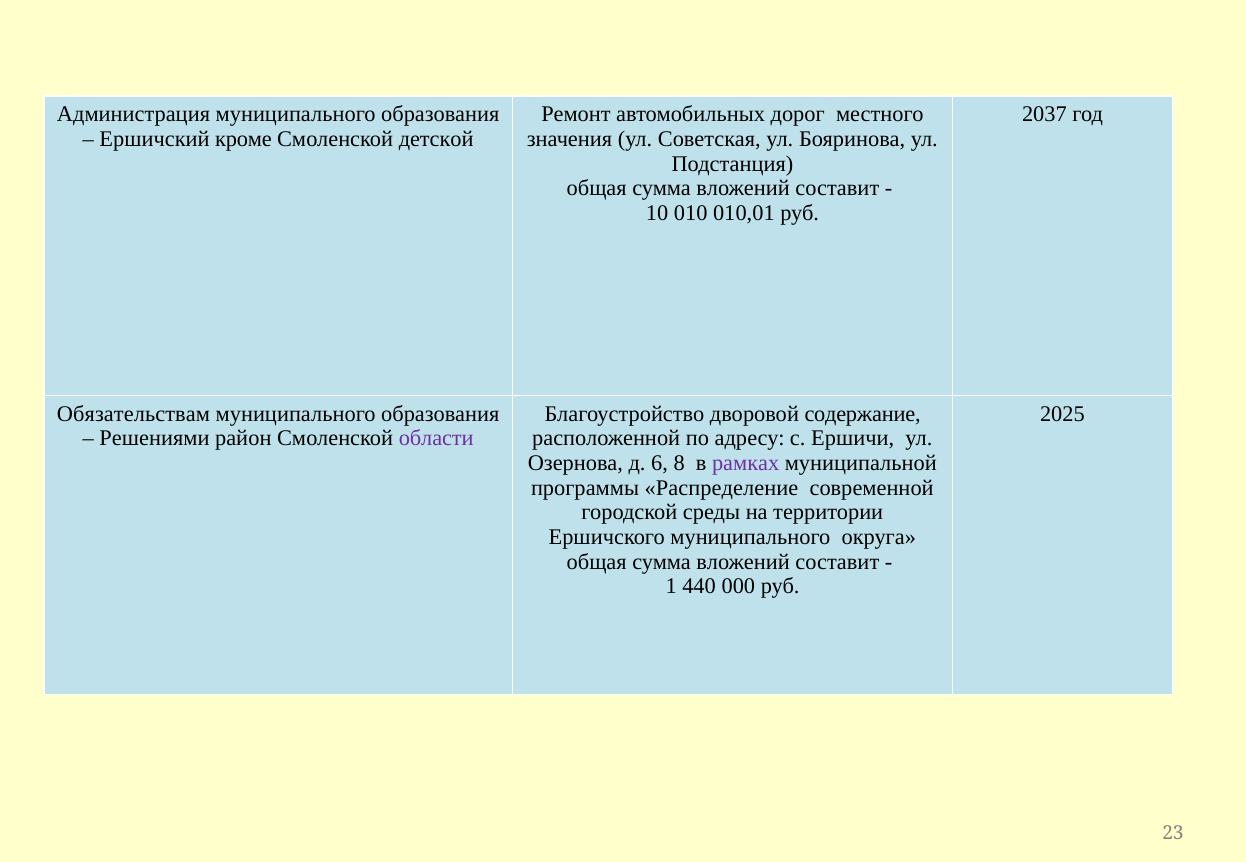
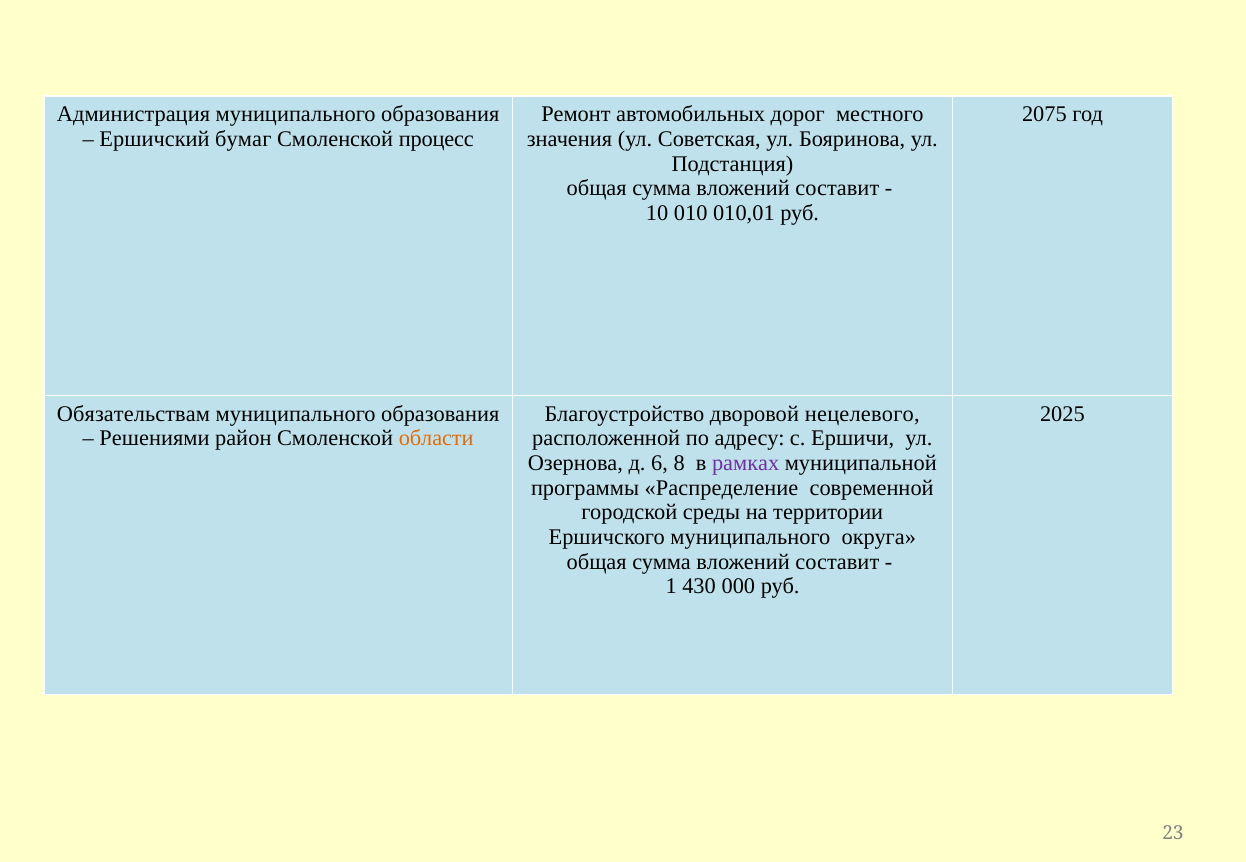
2037: 2037 -> 2075 (1044, 114)
кроме: кроме -> бумаг (243, 139)
детской: детской -> процесс (436, 139)
содержание: содержание -> нецелевого (862, 414)
области colour: purple -> orange (436, 439)
440: 440 -> 430 (699, 587)
